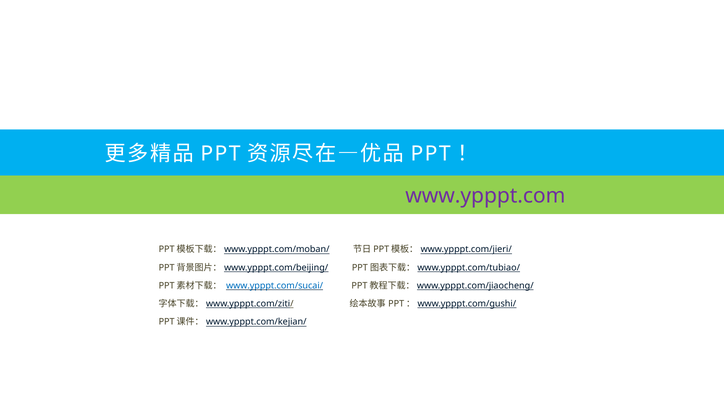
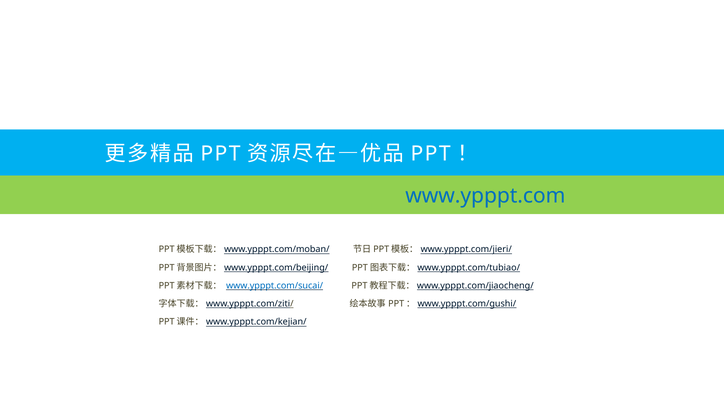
www.ypppt.com colour: purple -> blue (485, 196)
